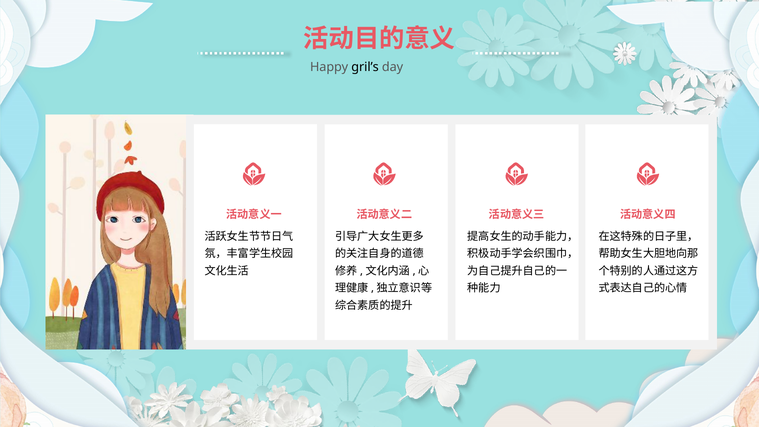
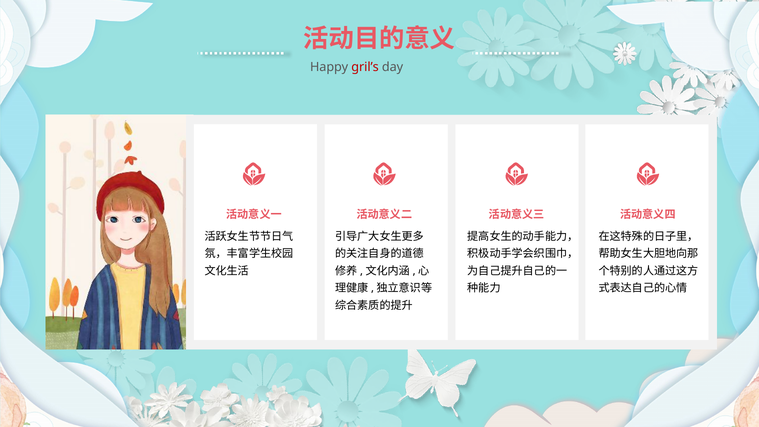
gril’s colour: black -> red (365, 67)
